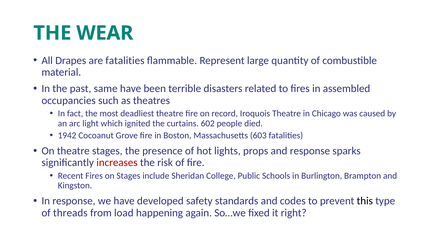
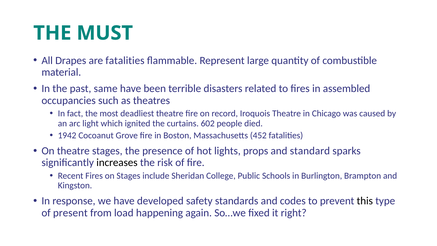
WEAR: WEAR -> MUST (105, 33)
603: 603 -> 452 (258, 135)
and response: response -> standard (310, 151)
increases colour: red -> black (117, 163)
threads: threads -> present (70, 213)
